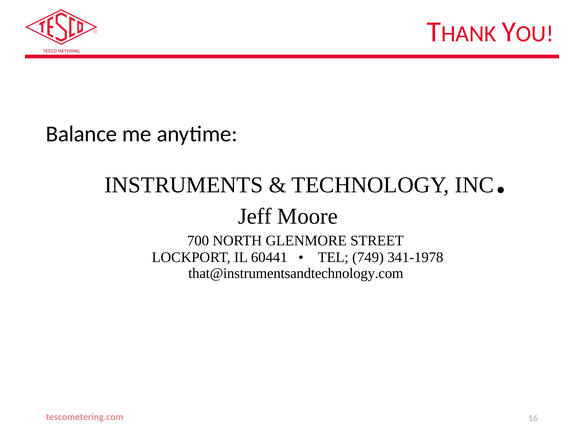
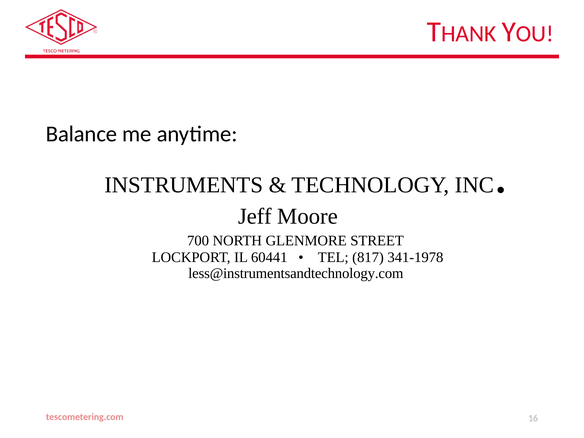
749: 749 -> 817 (368, 257)
that@instrumentsandtechnology.com: that@instrumentsandtechnology.com -> less@instrumentsandtechnology.com (296, 273)
